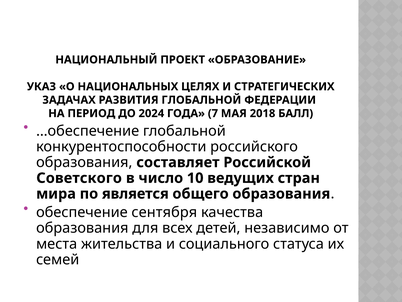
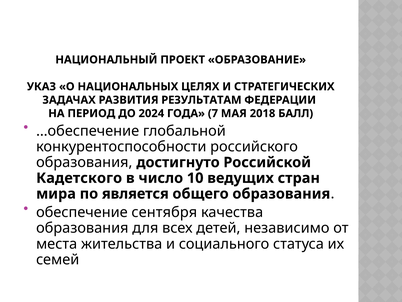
РАЗВИТИЯ ГЛОБАЛЬНОЙ: ГЛОБАЛЬНОЙ -> РЕЗУЛЬТАТАМ (201, 100)
составляет: составляет -> достигнуто (178, 162)
Советского: Советского -> Кадетского (79, 178)
